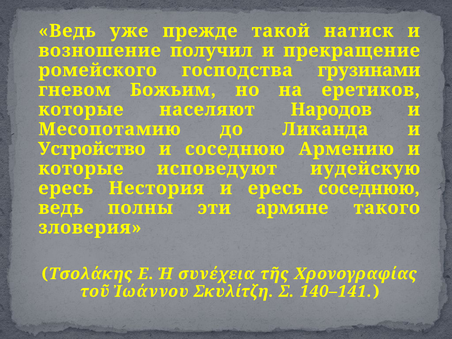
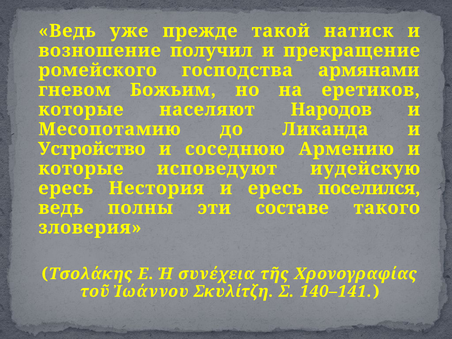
грузинами: грузинами -> армянами (369, 70)
ересь соседнюю: соседнюю -> поселился (369, 188)
армяне: армяне -> составе (292, 208)
